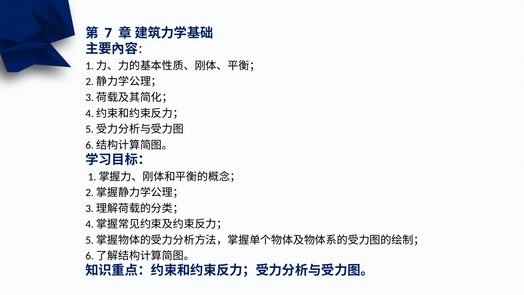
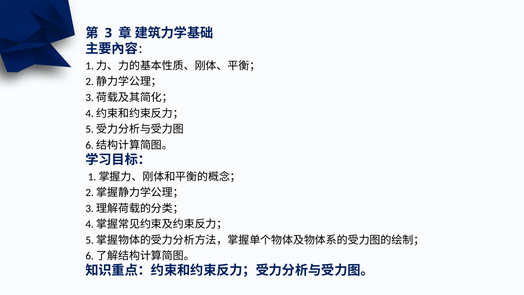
7: 7 -> 3 (108, 33)
